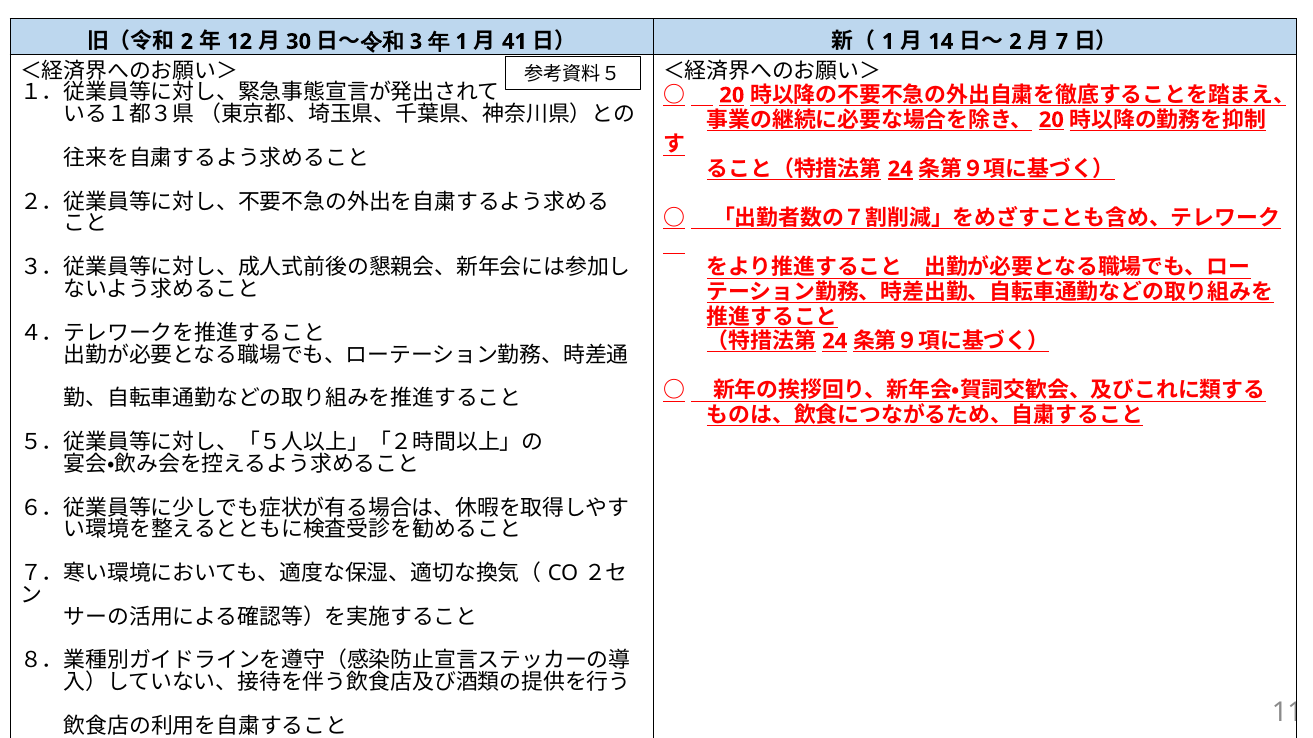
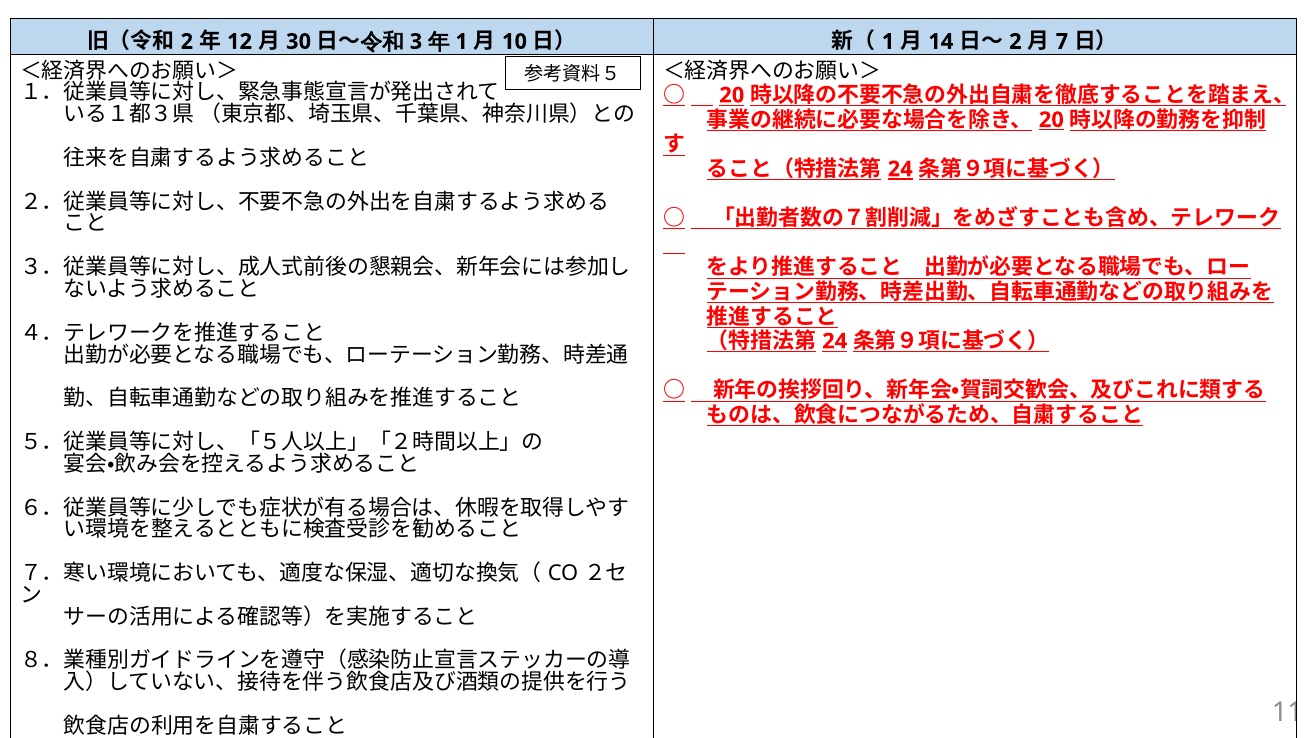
41: 41 -> 10 (514, 42)
